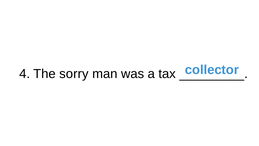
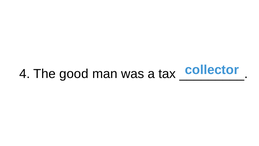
sorry: sorry -> good (74, 74)
